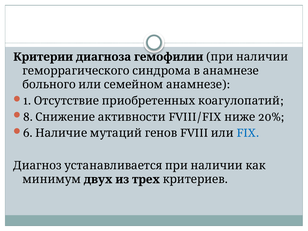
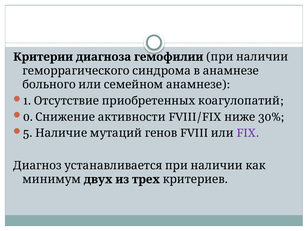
8: 8 -> 0 (28, 117)
20%: 20% -> 30% (271, 117)
6: 6 -> 5 (28, 133)
FIX colour: blue -> purple (248, 133)
